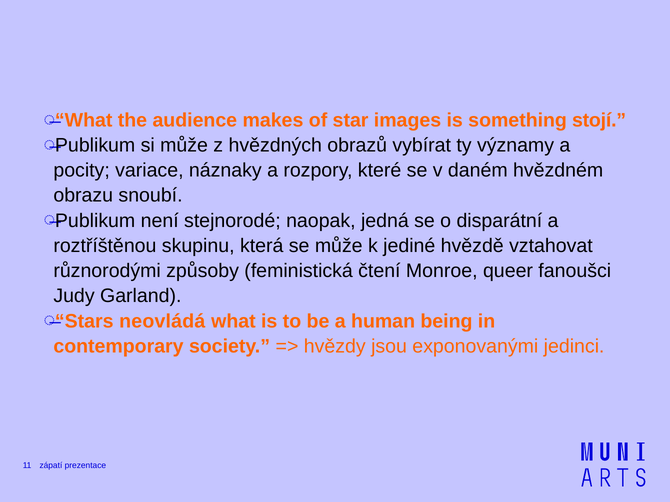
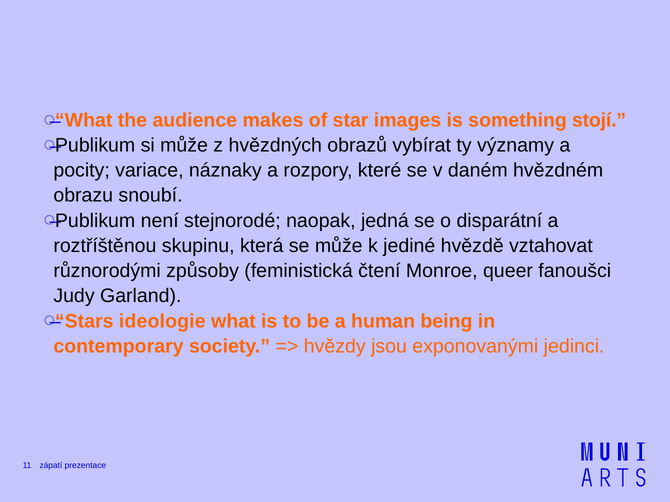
neovládá: neovládá -> ideologie (162, 321)
